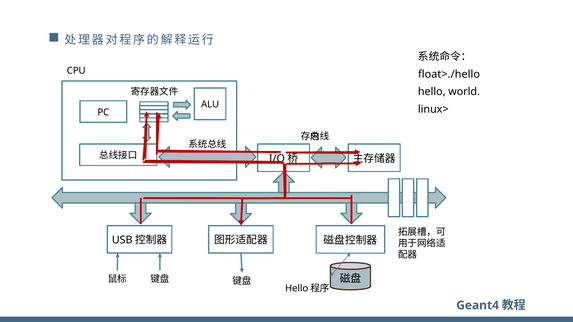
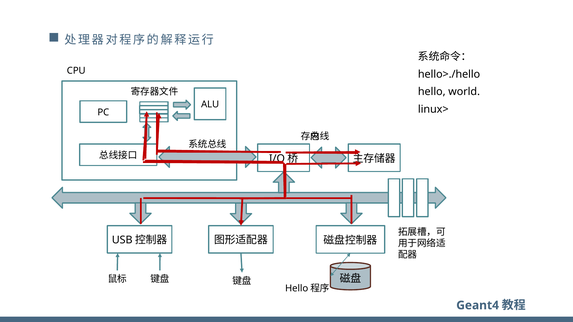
float>./hello: float>./hello -> hello>./hello (449, 74)
